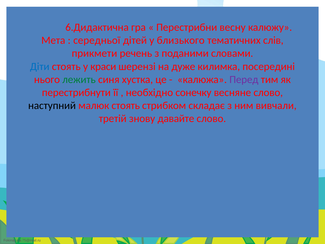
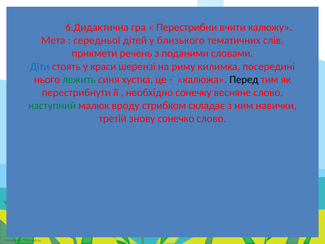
весну: весну -> вчити (233, 27)
дуже: дуже -> риму (183, 66)
Перед colour: purple -> black (244, 79)
наступний colour: black -> green (52, 105)
малюк стоять: стоять -> вроду (126, 105)
вивчали: вивчали -> навички (276, 105)
давайте: давайте -> сонечко (176, 118)
